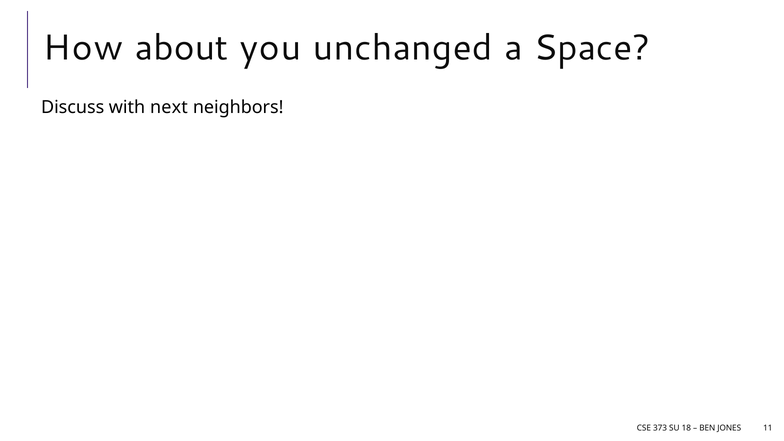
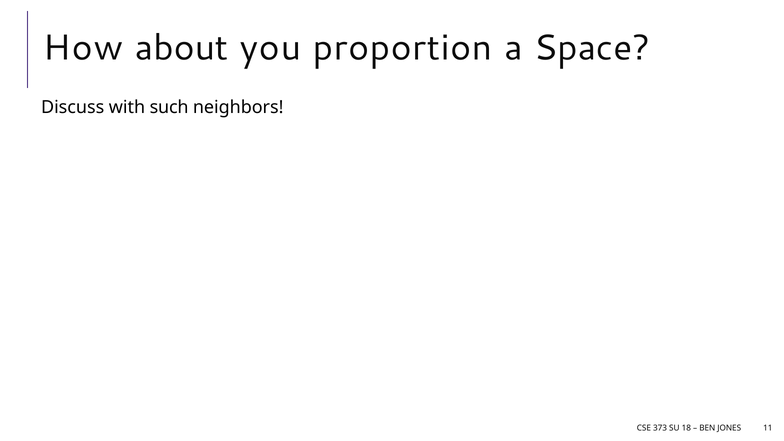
unchanged: unchanged -> proportion (403, 48)
next: next -> such (169, 107)
